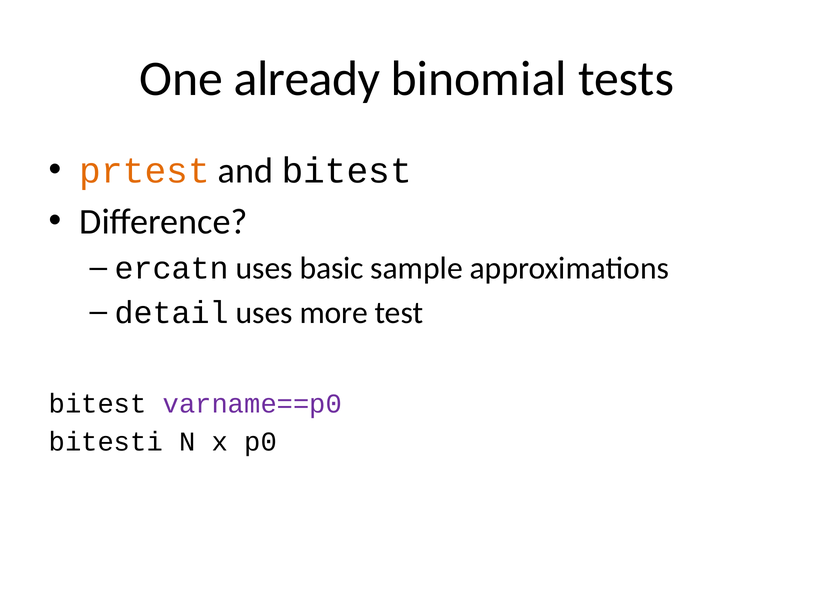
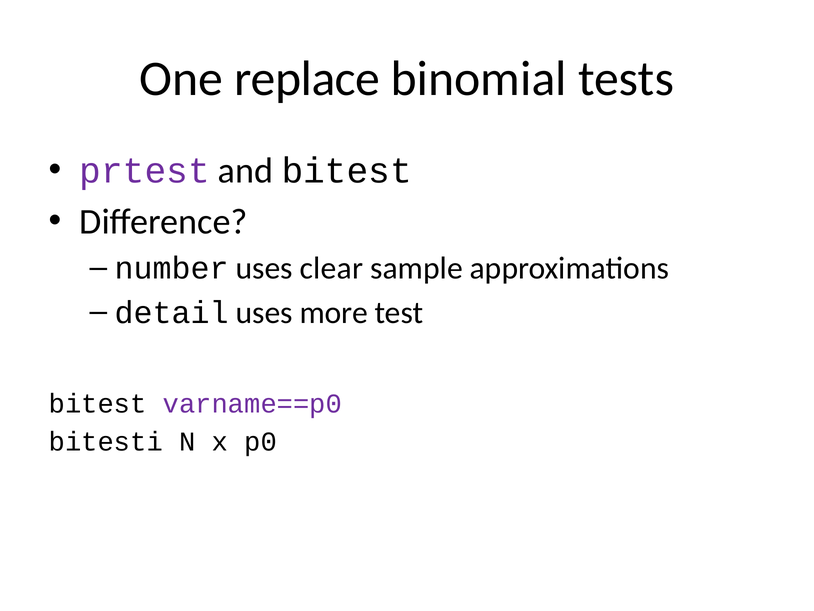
already: already -> replace (307, 79)
prtest colour: orange -> purple (145, 171)
ercatn: ercatn -> number (172, 268)
basic: basic -> clear (331, 268)
